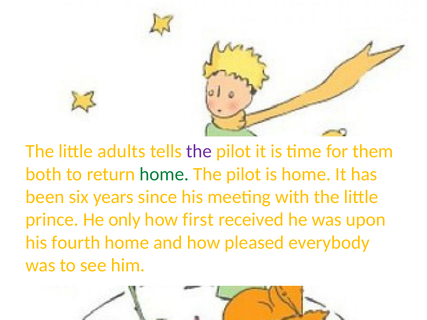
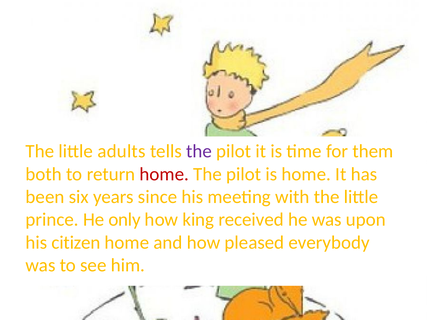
home colour: green -> red (164, 174)
first: first -> king (198, 220)
fourth: fourth -> citizen (76, 243)
